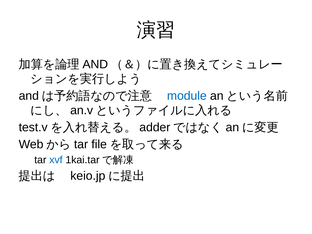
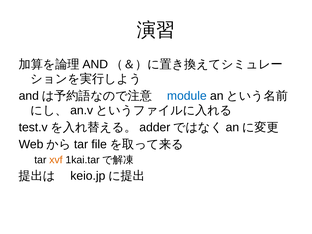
xvf colour: blue -> orange (56, 160)
